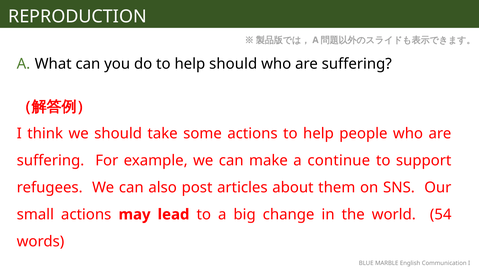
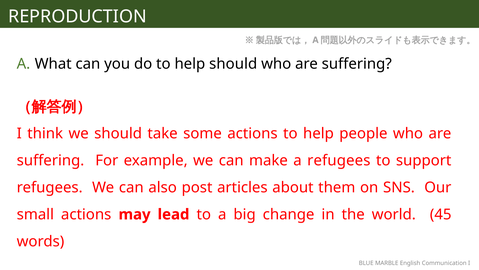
a continue: continue -> refugees (339, 160)
54: 54 -> 45 (441, 214)
